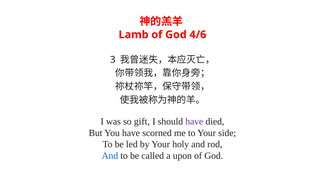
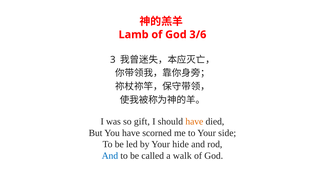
4/6: 4/6 -> 3/6 (198, 35)
have colour: purple -> orange (194, 121)
holy: holy -> hide (181, 144)
upon: upon -> walk (182, 156)
